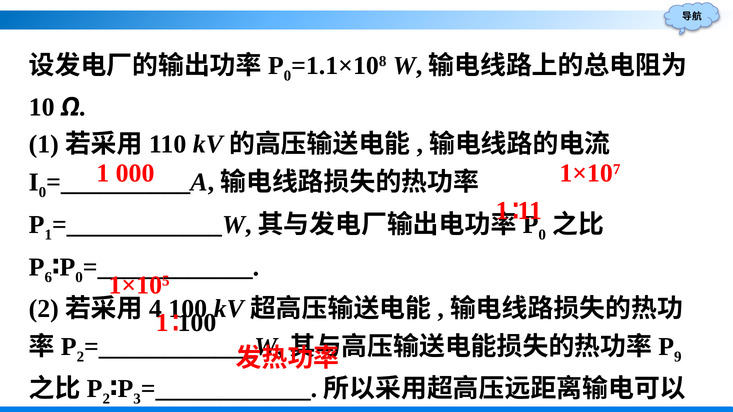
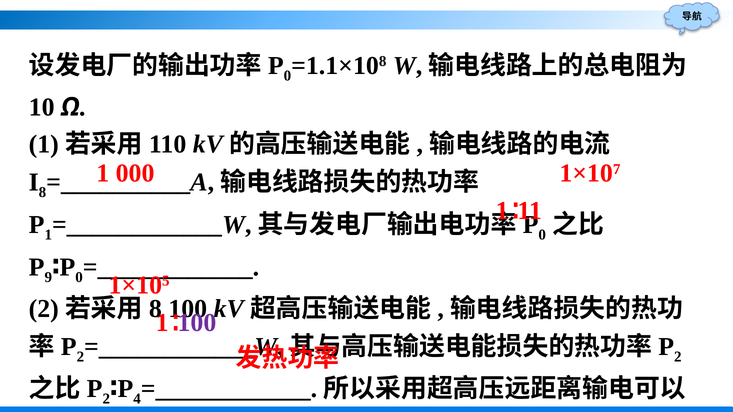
0: 0 -> 8 (42, 192)
6: 6 -> 9 (48, 277)
4: 4 -> 8 (155, 309)
100 colour: black -> purple (197, 323)
9: 9 -> 2 (678, 357)
3: 3 -> 4 (137, 399)
